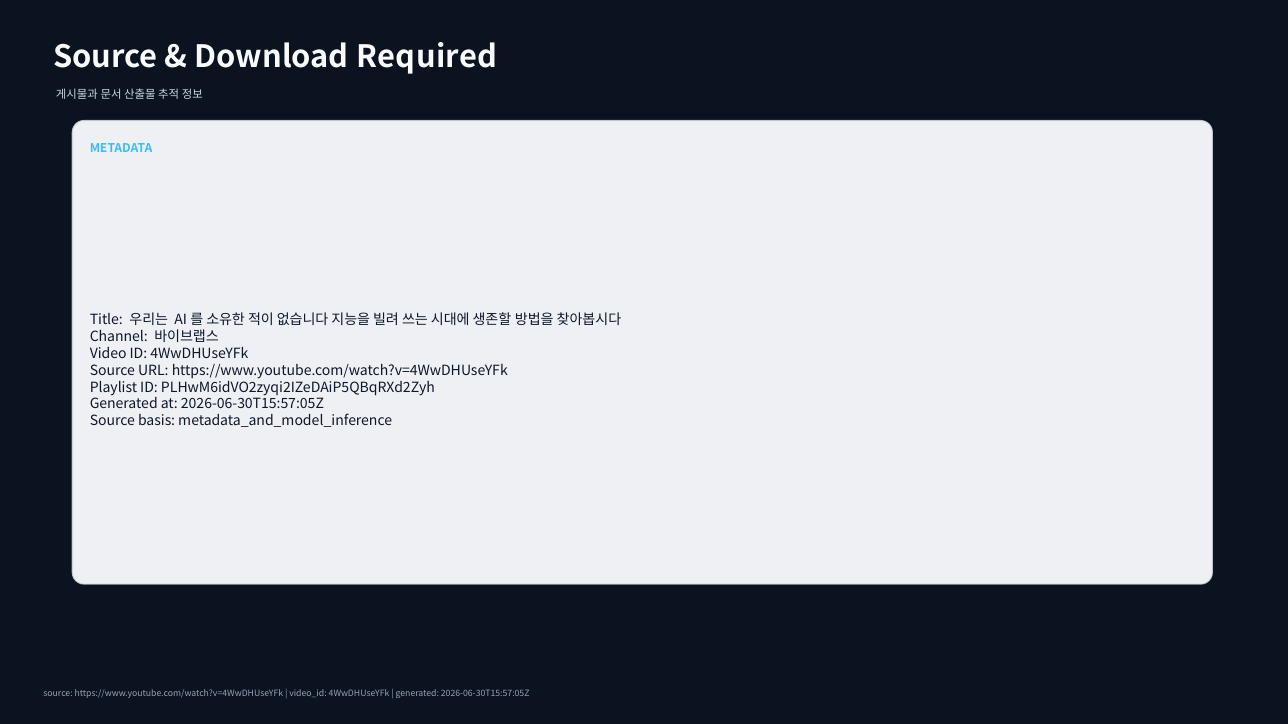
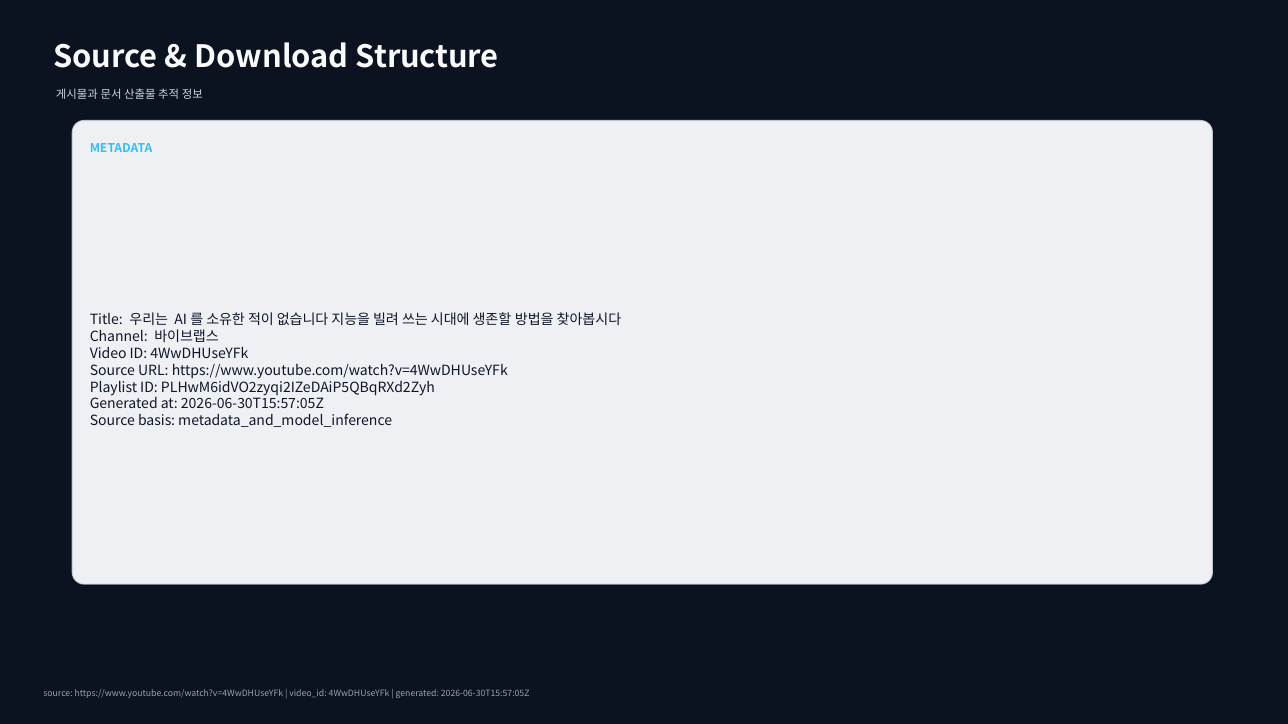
Required: Required -> Structure (427, 58)
